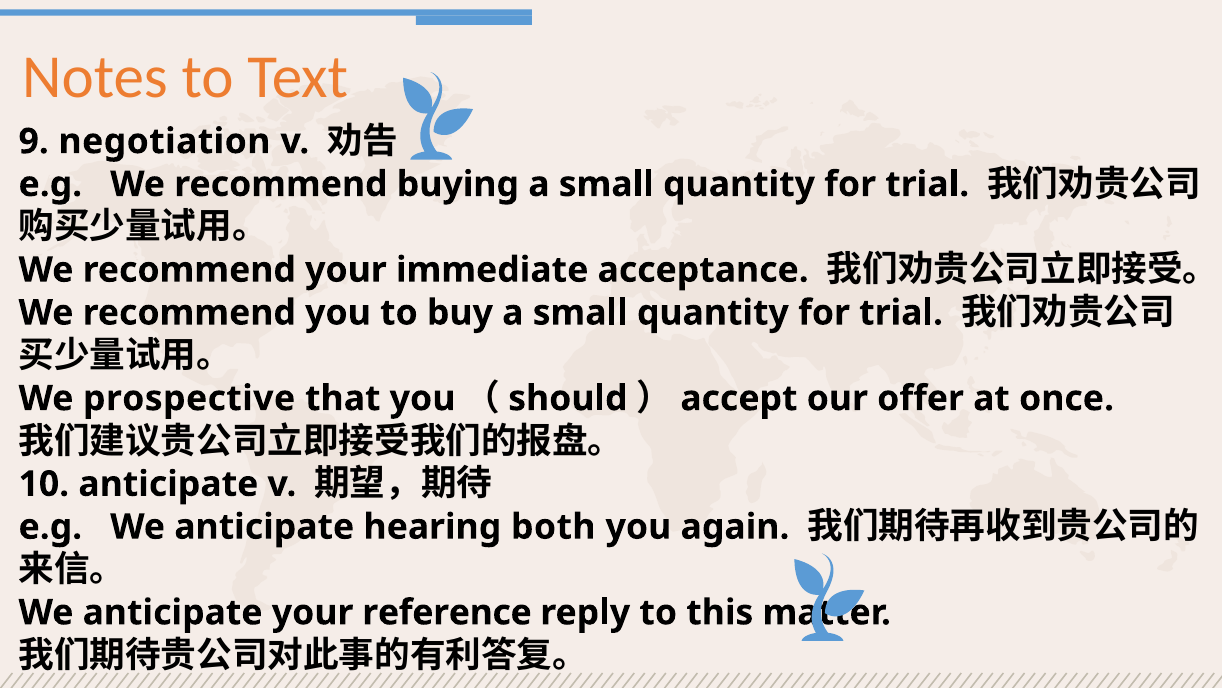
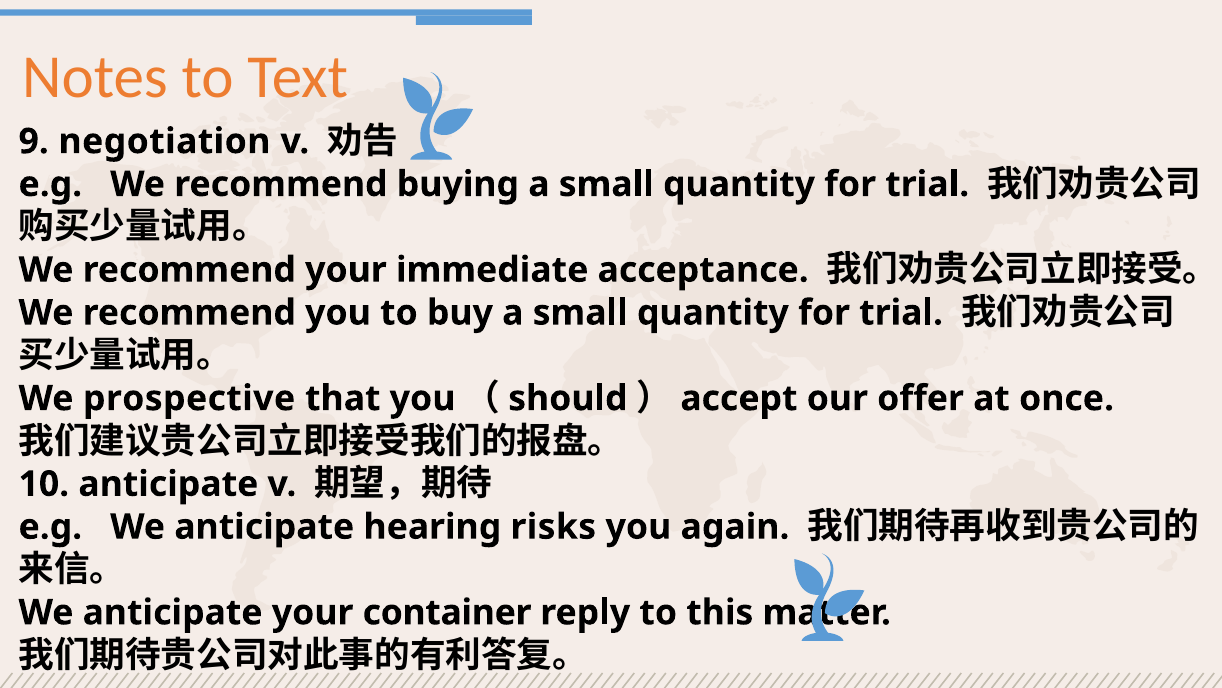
both: both -> risks (553, 526)
reference: reference -> container (447, 612)
